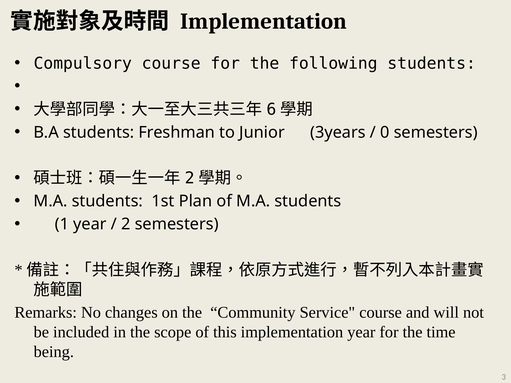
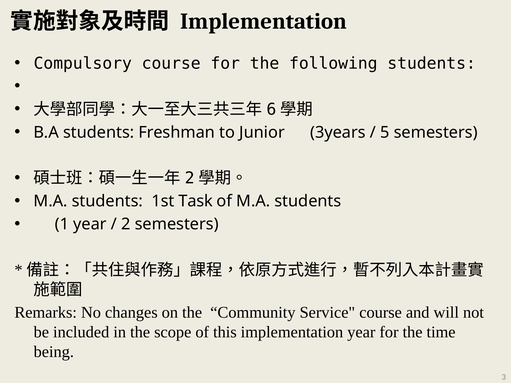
0: 0 -> 5 (385, 132)
Plan: Plan -> Task (196, 201)
